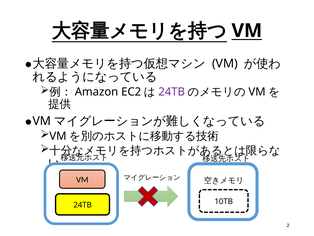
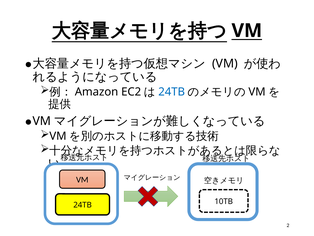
24TB colour: purple -> blue (172, 92)
